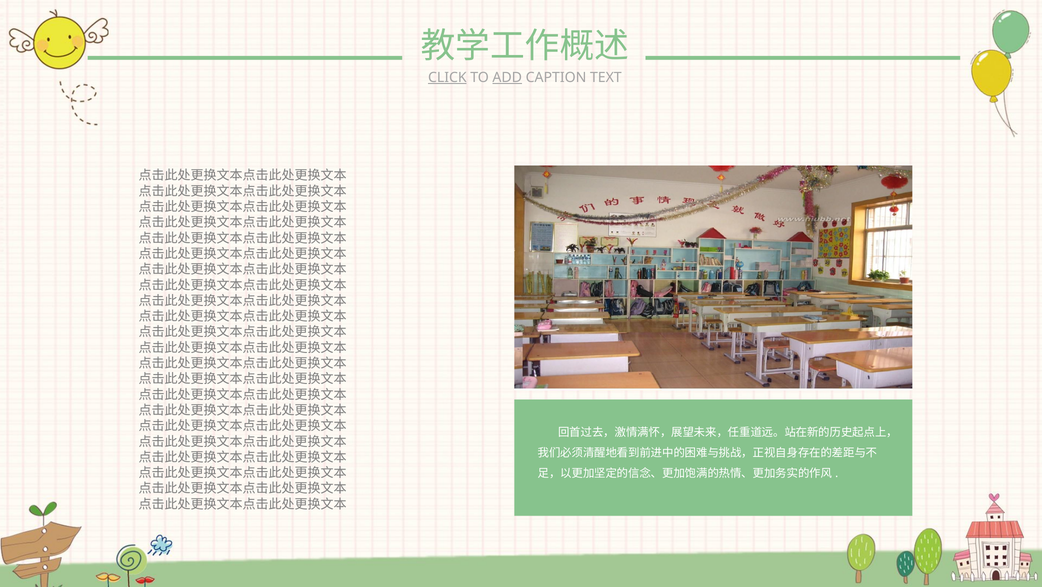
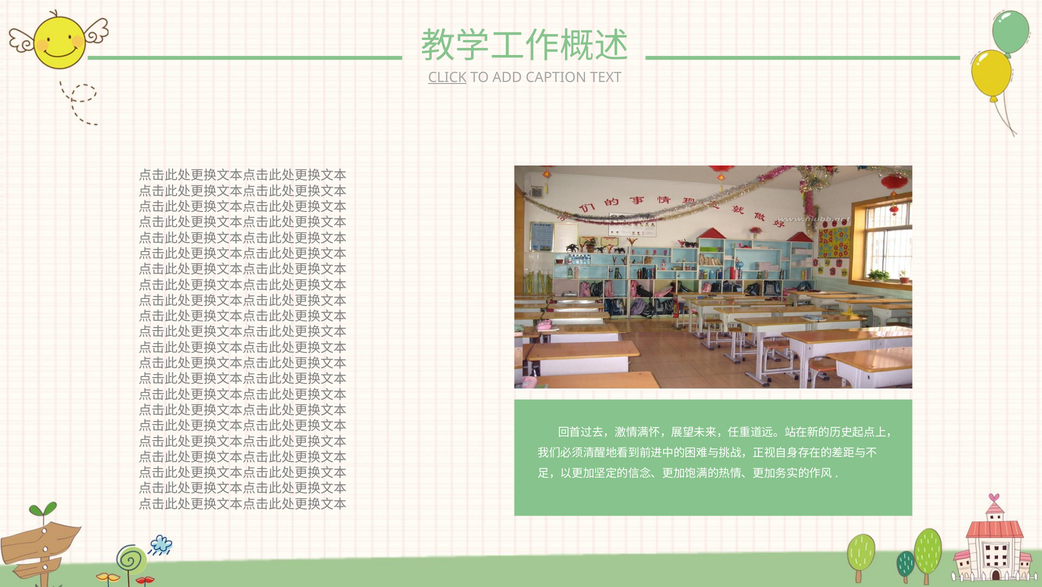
ADD underline: present -> none (507, 77)
